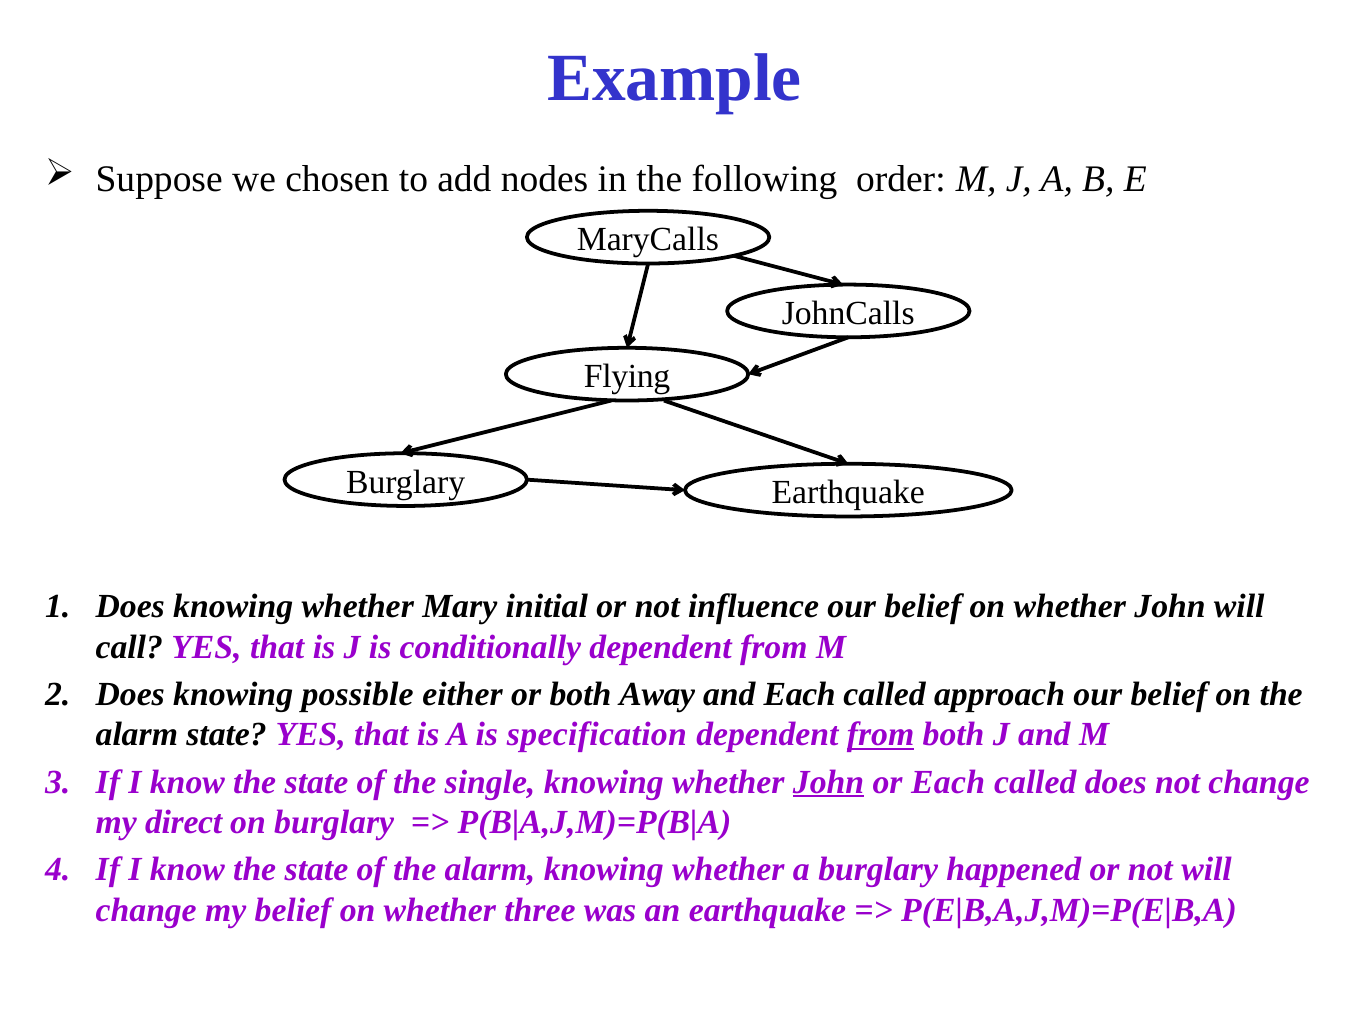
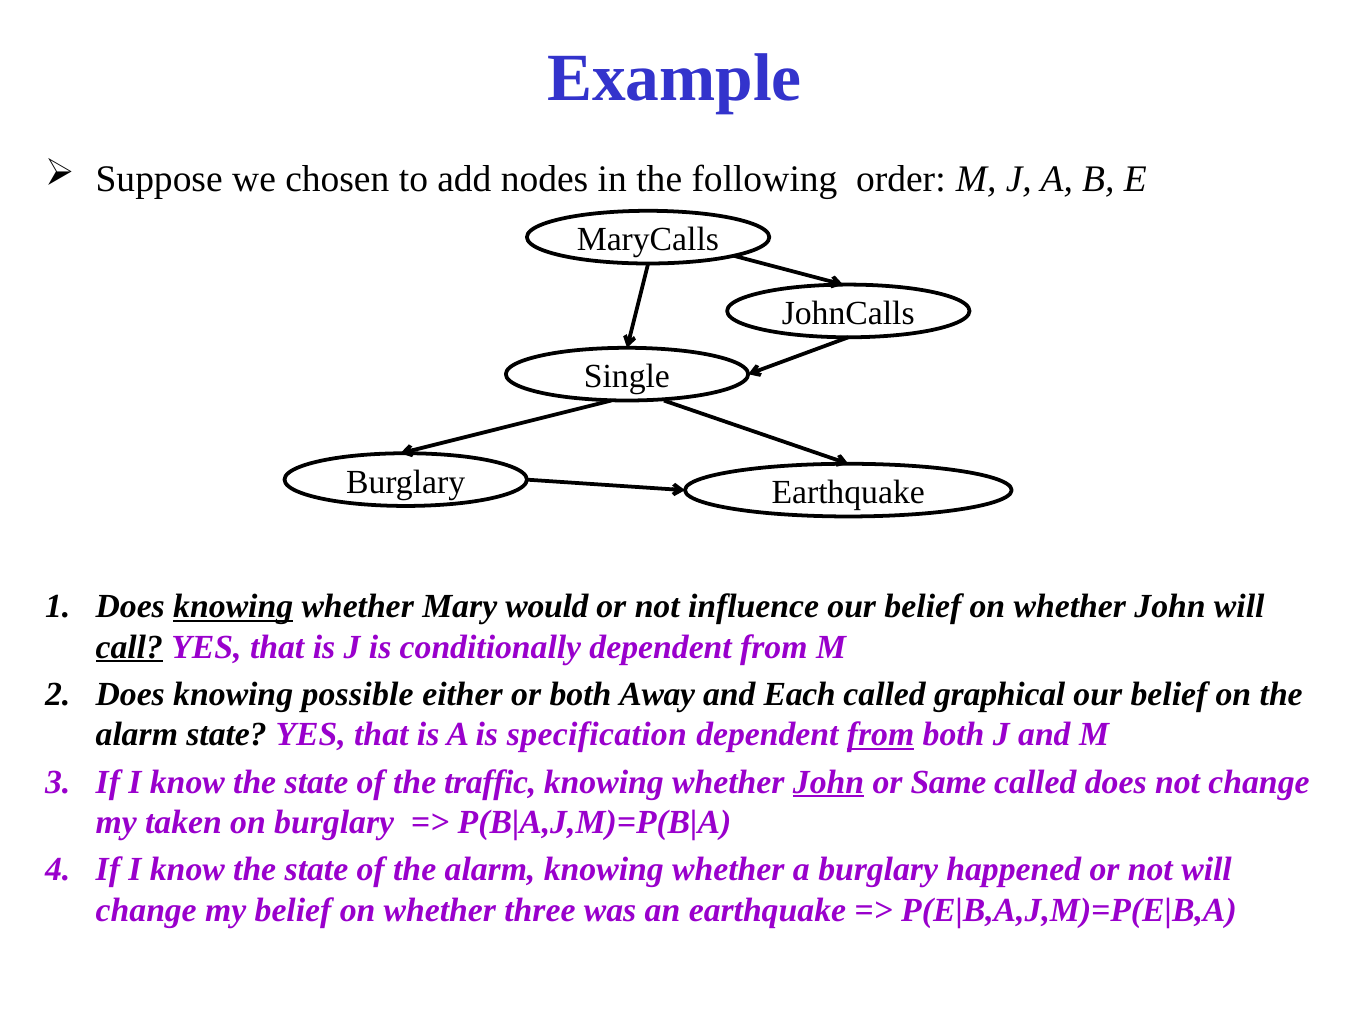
Flying: Flying -> Single (627, 376)
knowing underline: none -> present (233, 606)
initial: initial -> would (547, 606)
call underline: none -> present (129, 647)
approach: approach -> graphical (1000, 694)
single: single -> traffic (490, 782)
or Each: Each -> Same (948, 782)
direct: direct -> taken (183, 822)
